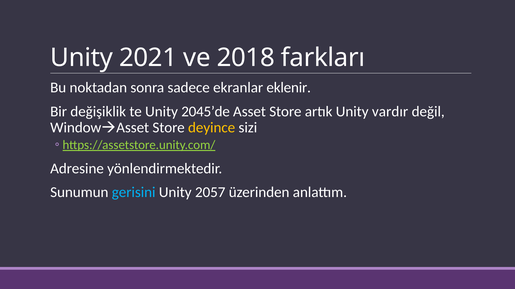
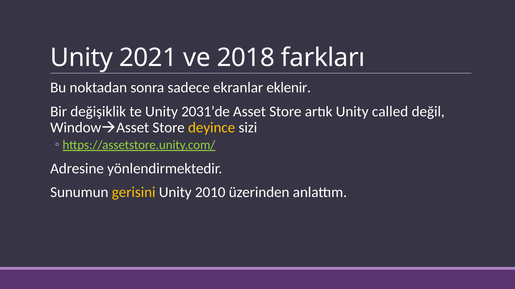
2045’de: 2045’de -> 2031’de (206, 112)
vardır: vardır -> called (390, 112)
gerisini colour: light blue -> yellow (134, 193)
2057: 2057 -> 2010 (210, 193)
